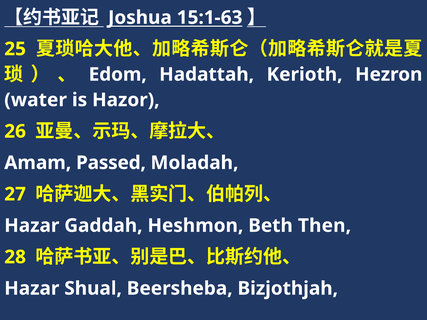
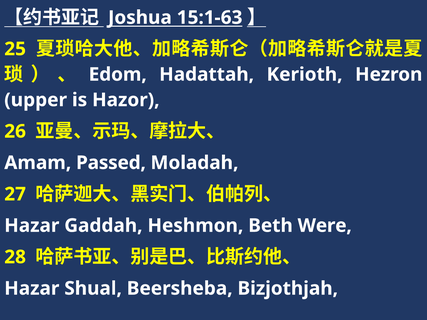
water: water -> upper (36, 100)
Then: Then -> Were (325, 226)
